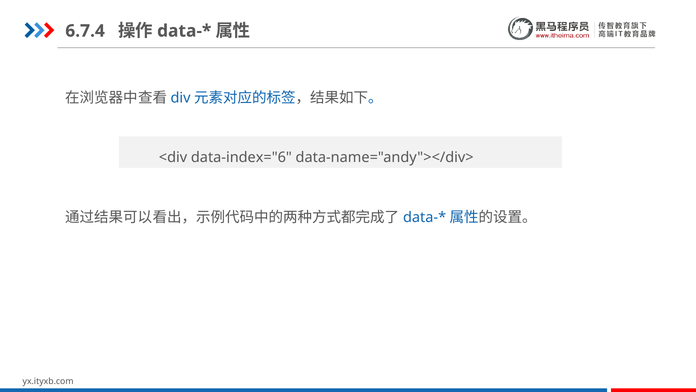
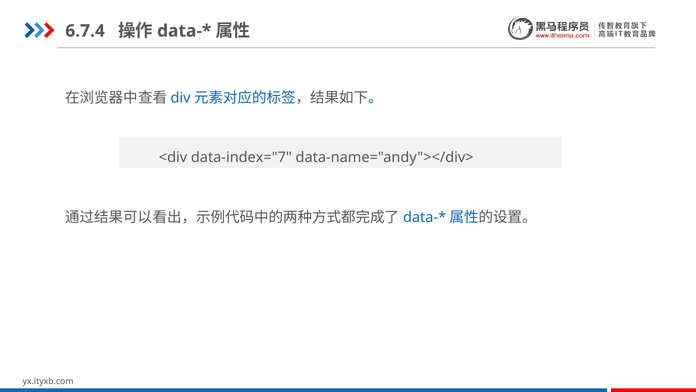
data-index="6: data-index="6 -> data-index="7 (241, 157)
